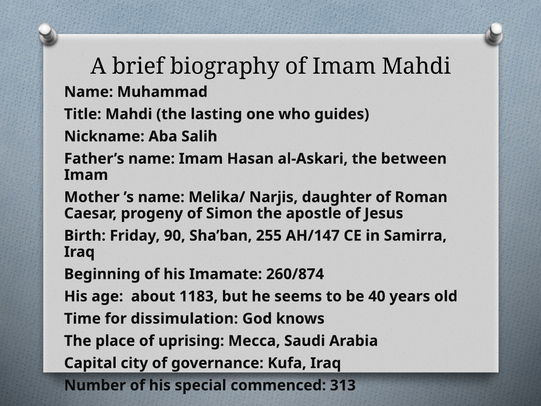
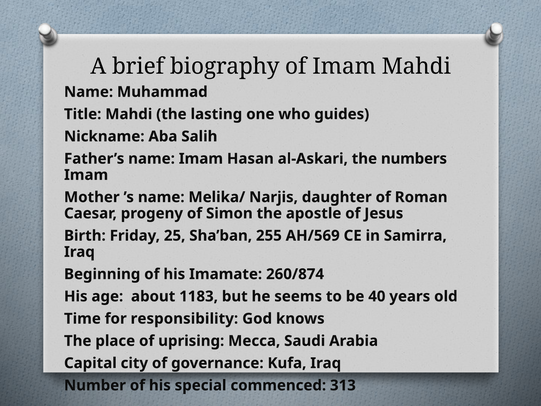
between: between -> numbers (414, 159)
90: 90 -> 25 (175, 236)
AH/147: AH/147 -> AH/569 (313, 236)
dissimulation: dissimulation -> responsibility (184, 318)
